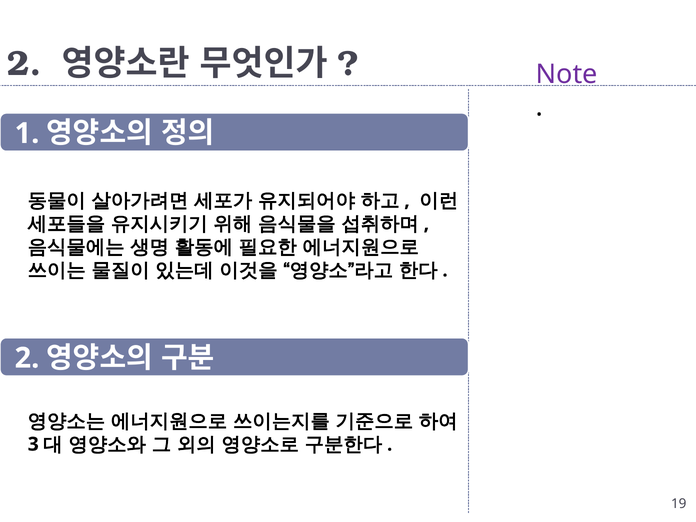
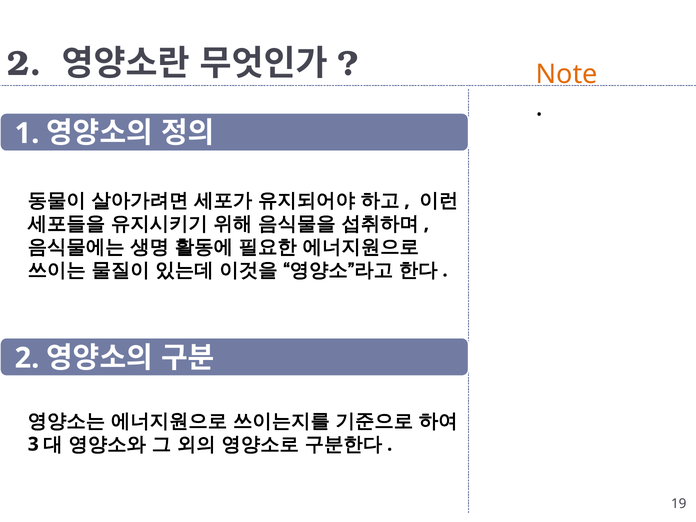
Note colour: purple -> orange (567, 74)
